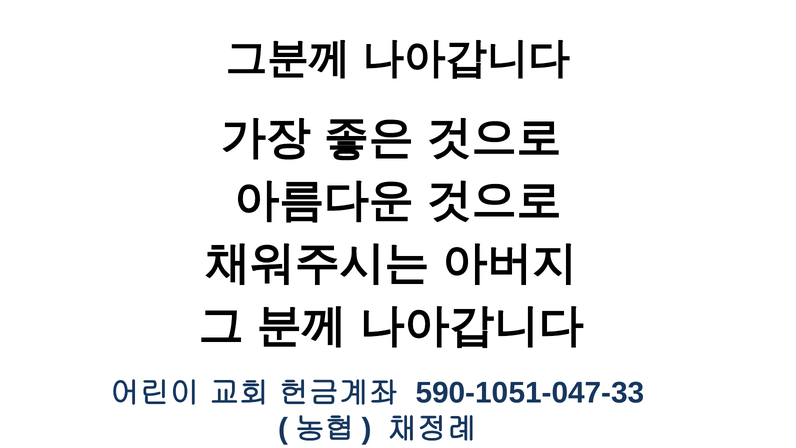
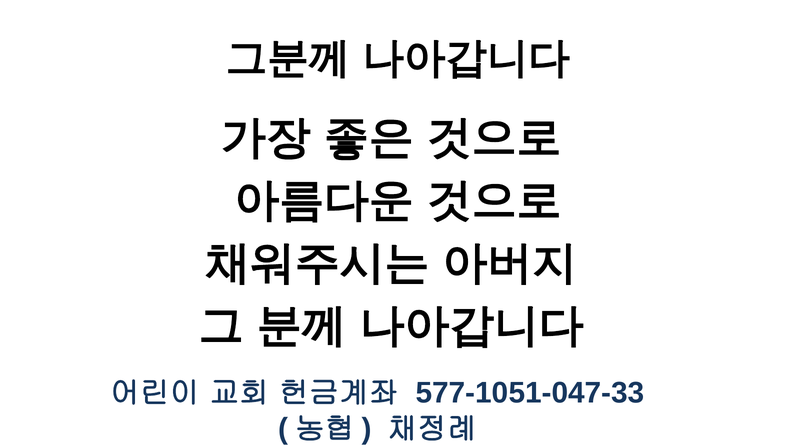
590-1051-047-33: 590-1051-047-33 -> 577-1051-047-33 (530, 393)
